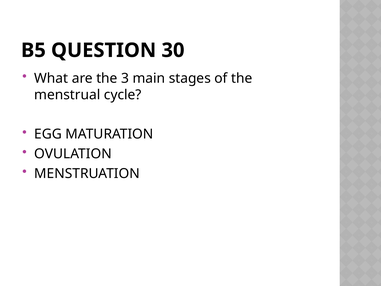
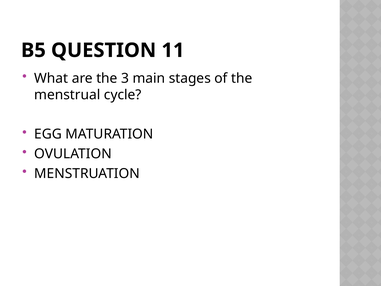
30: 30 -> 11 (173, 50)
